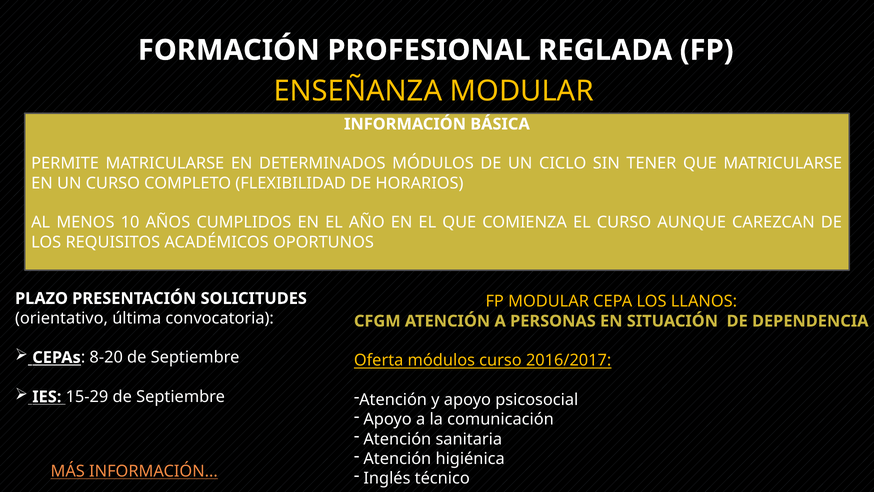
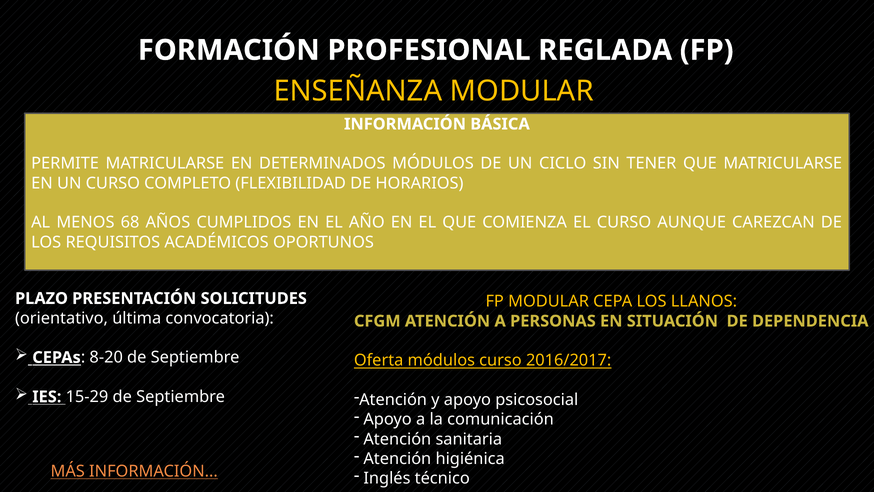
10: 10 -> 68 (130, 222)
